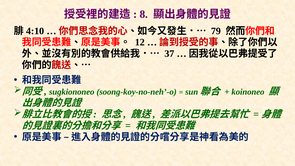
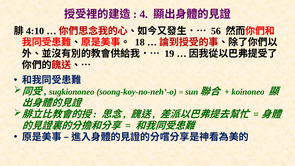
8: 8 -> 4 (144, 14)
79: 79 -> 56 (216, 31)
12: 12 -> 18 (140, 42)
37: 37 -> 19 (169, 54)
